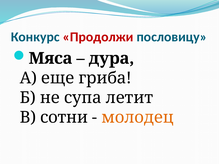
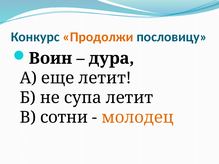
Продолжи colour: red -> orange (98, 37)
Мяса: Мяса -> Воин (50, 58)
еще гриба: гриба -> летит (105, 78)
